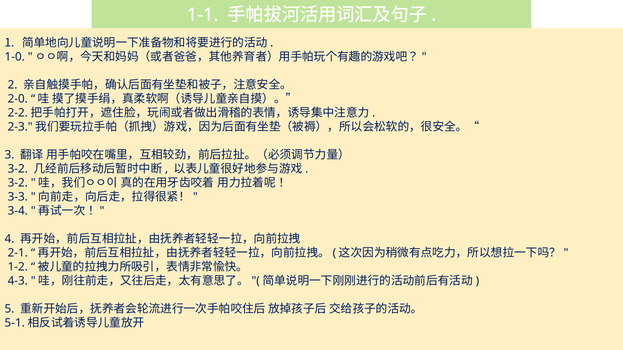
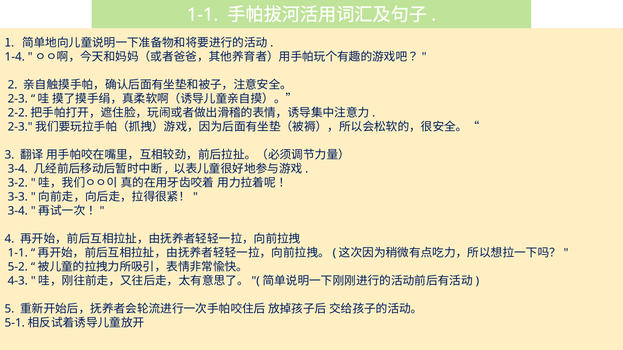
1-0: 1-0 -> 1-4 (15, 57)
2-0: 2-0 -> 2-3 (18, 99)
3-2: 3-2 -> 3-4 (18, 169)
2-1: 2-1 -> 1-1 (18, 253)
1-2: 1-2 -> 5-2 (18, 267)
